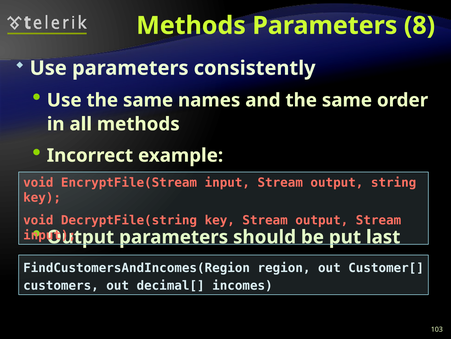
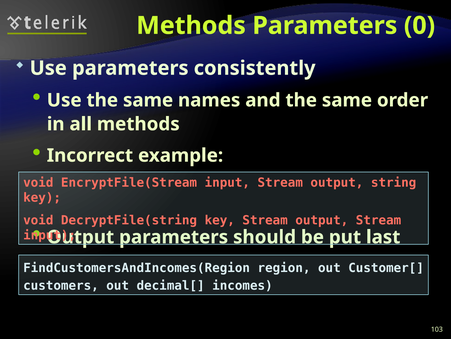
8: 8 -> 0 (419, 26)
